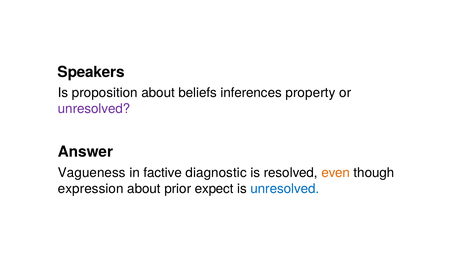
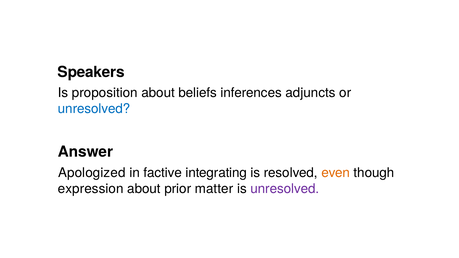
property: property -> adjuncts (311, 93)
unresolved colour: purple -> blue (94, 109)
Vagueness: Vagueness -> Apologized (92, 173)
diagnostic: diagnostic -> integrating (216, 173)
expect: expect -> matter (214, 189)
unresolved colour: blue -> purple (285, 189)
